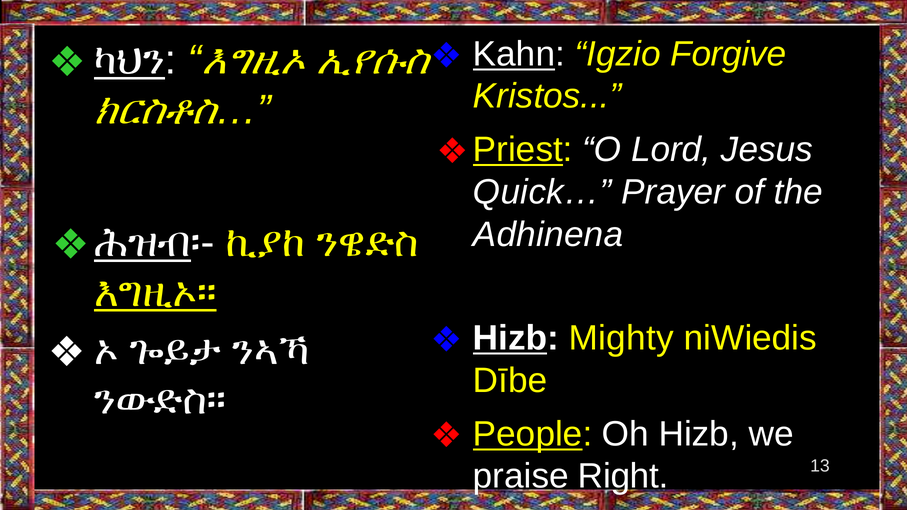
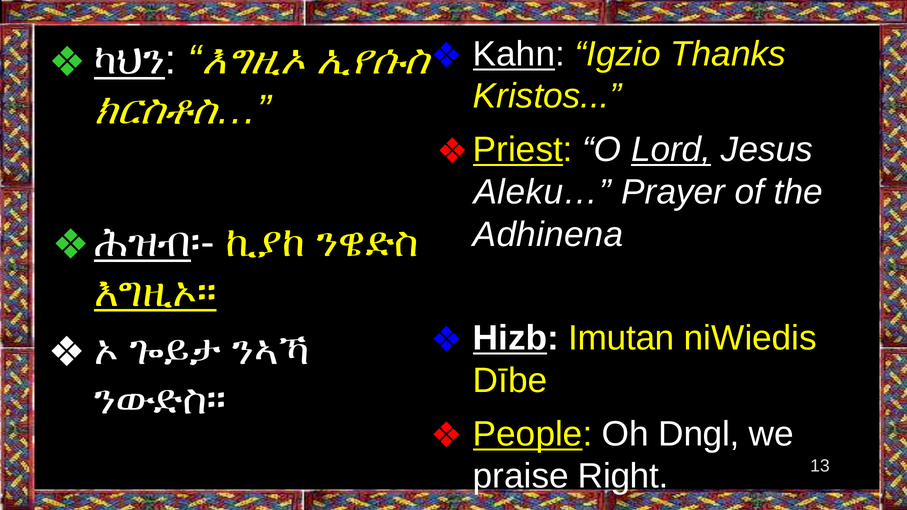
Forgive: Forgive -> Thanks (728, 54)
Lord underline: none -> present (671, 150)
Quick…: Quick… -> Aleku… (542, 192)
Mighty: Mighty -> Imutan (621, 338)
Oh Hizb: Hizb -> Dngl (699, 434)
